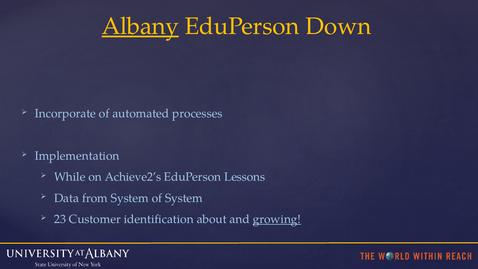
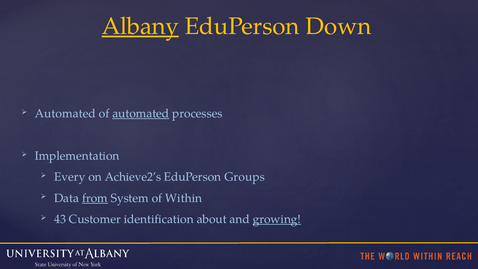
Incorporate: Incorporate -> Automated (65, 114)
automated underline: none -> present (141, 114)
While: While -> Every (70, 177)
Lessons: Lessons -> Groups (245, 177)
from underline: none -> present (95, 198)
of System: System -> Within (184, 198)
23: 23 -> 43 (60, 219)
